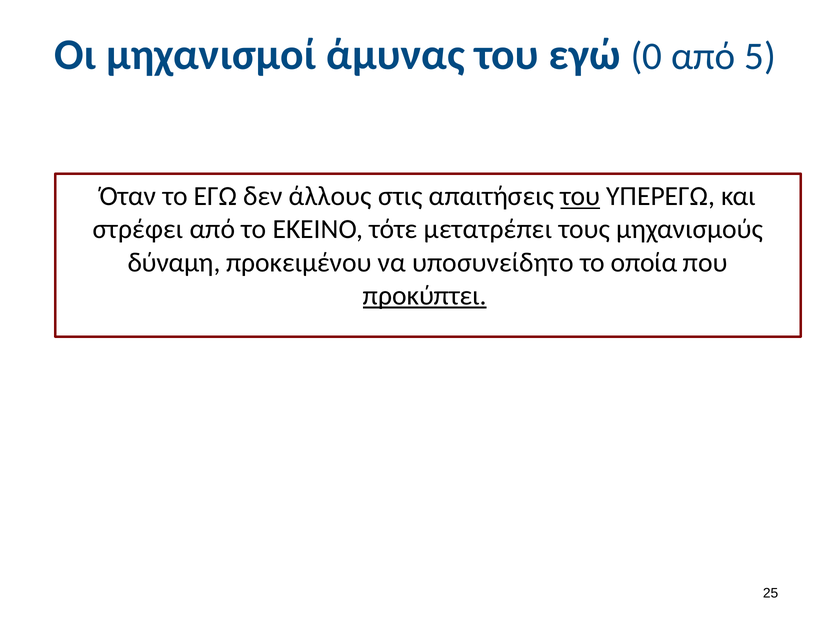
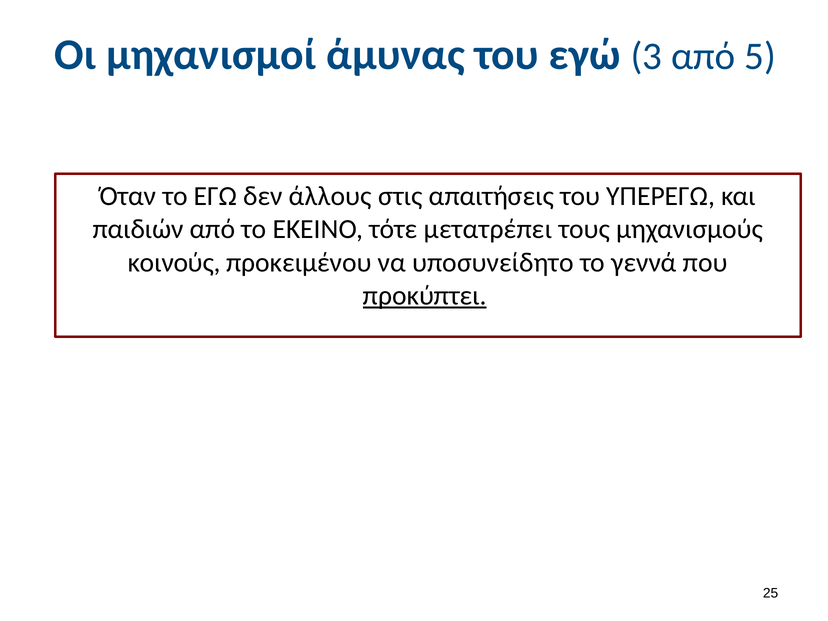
0: 0 -> 3 (646, 56)
του underline: present -> none (580, 196)
στρέφει: στρέφει -> παιδιών (138, 229)
δύναμη: δύναμη -> κοινούς (174, 262)
οποία: οποία -> γεννά (644, 262)
